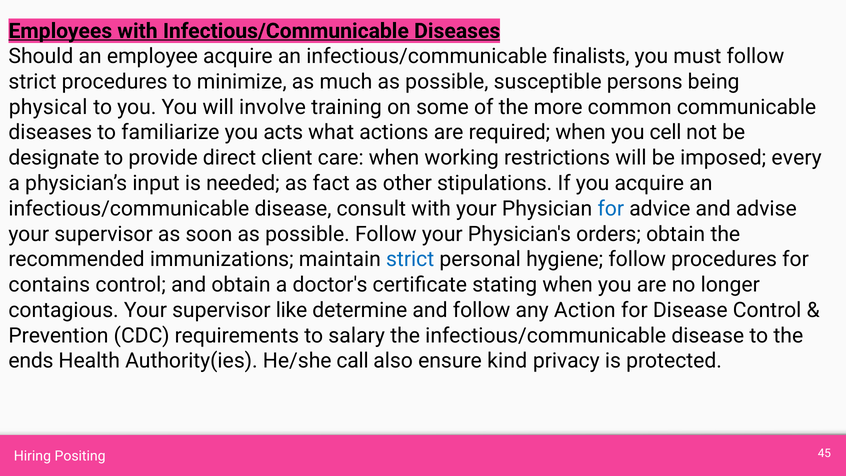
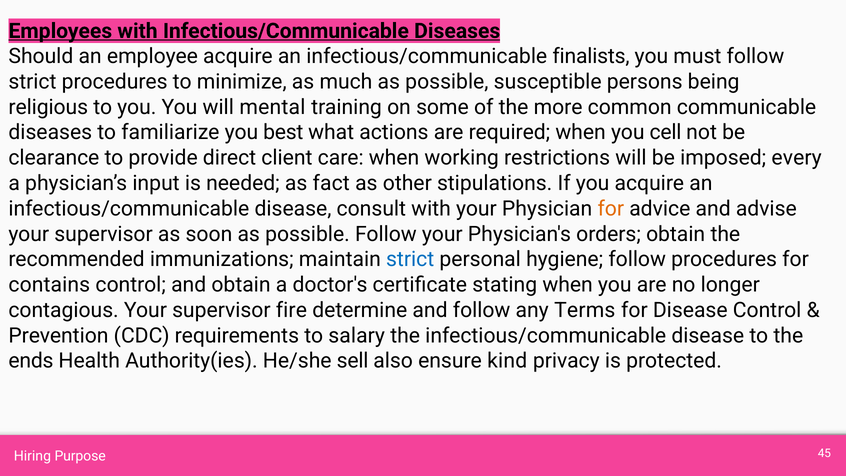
physical: physical -> religious (48, 107)
involve: involve -> mental (272, 107)
acts: acts -> best (283, 132)
designate: designate -> clearance (54, 158)
for colour: blue -> orange (611, 209)
like: like -> fire (291, 310)
Action: Action -> Terms (585, 310)
call: call -> sell (353, 361)
Positing: Positing -> Purpose (80, 456)
